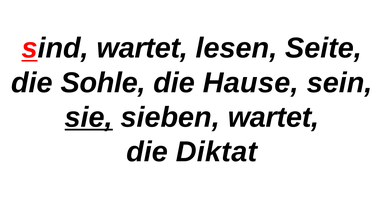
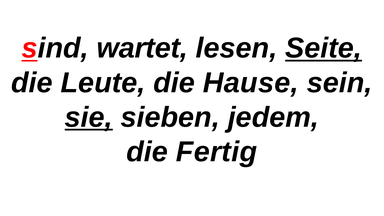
Seite underline: none -> present (324, 48)
Sohle: Sohle -> Leute (103, 83)
sieben wartet: wartet -> jedem (273, 117)
Diktat: Diktat -> Fertig (217, 152)
